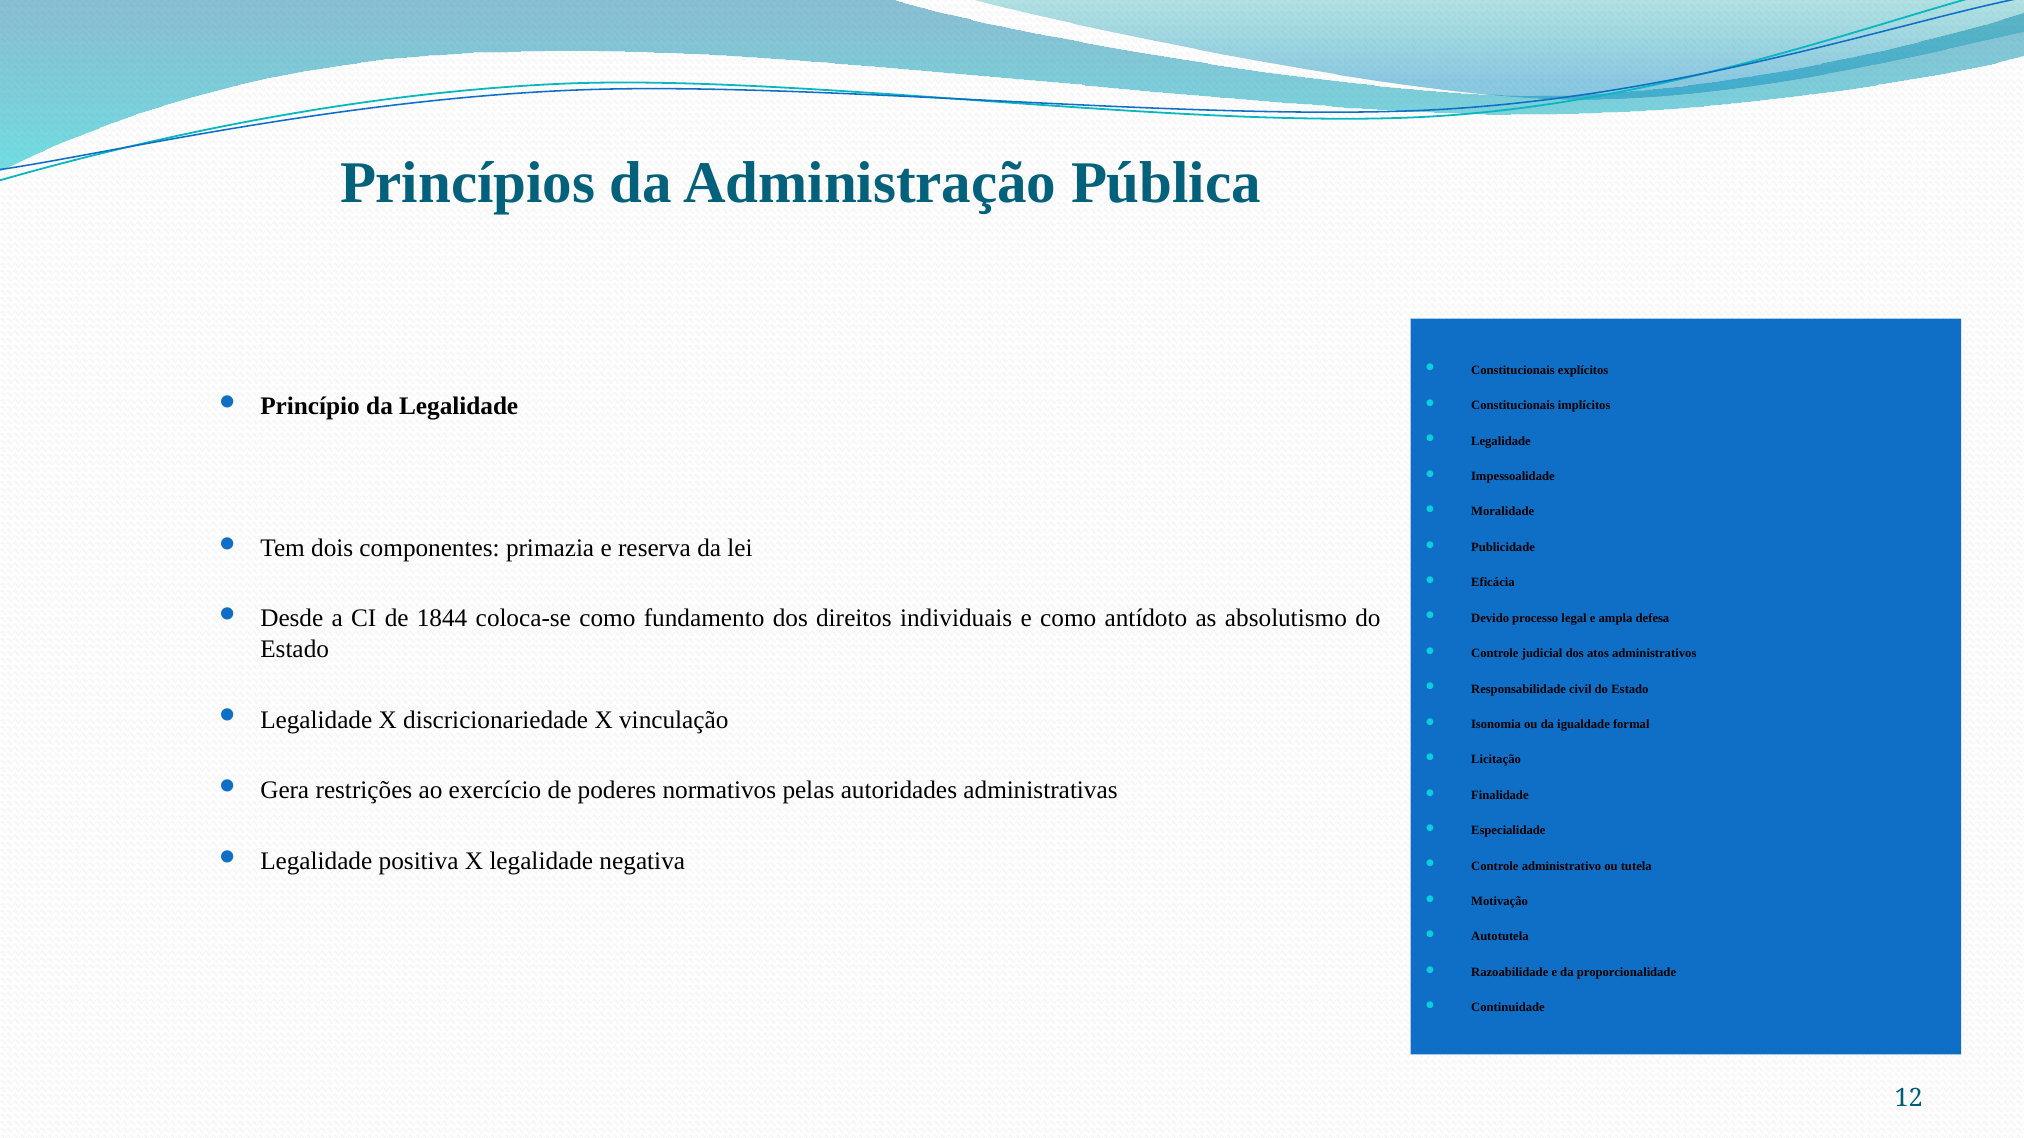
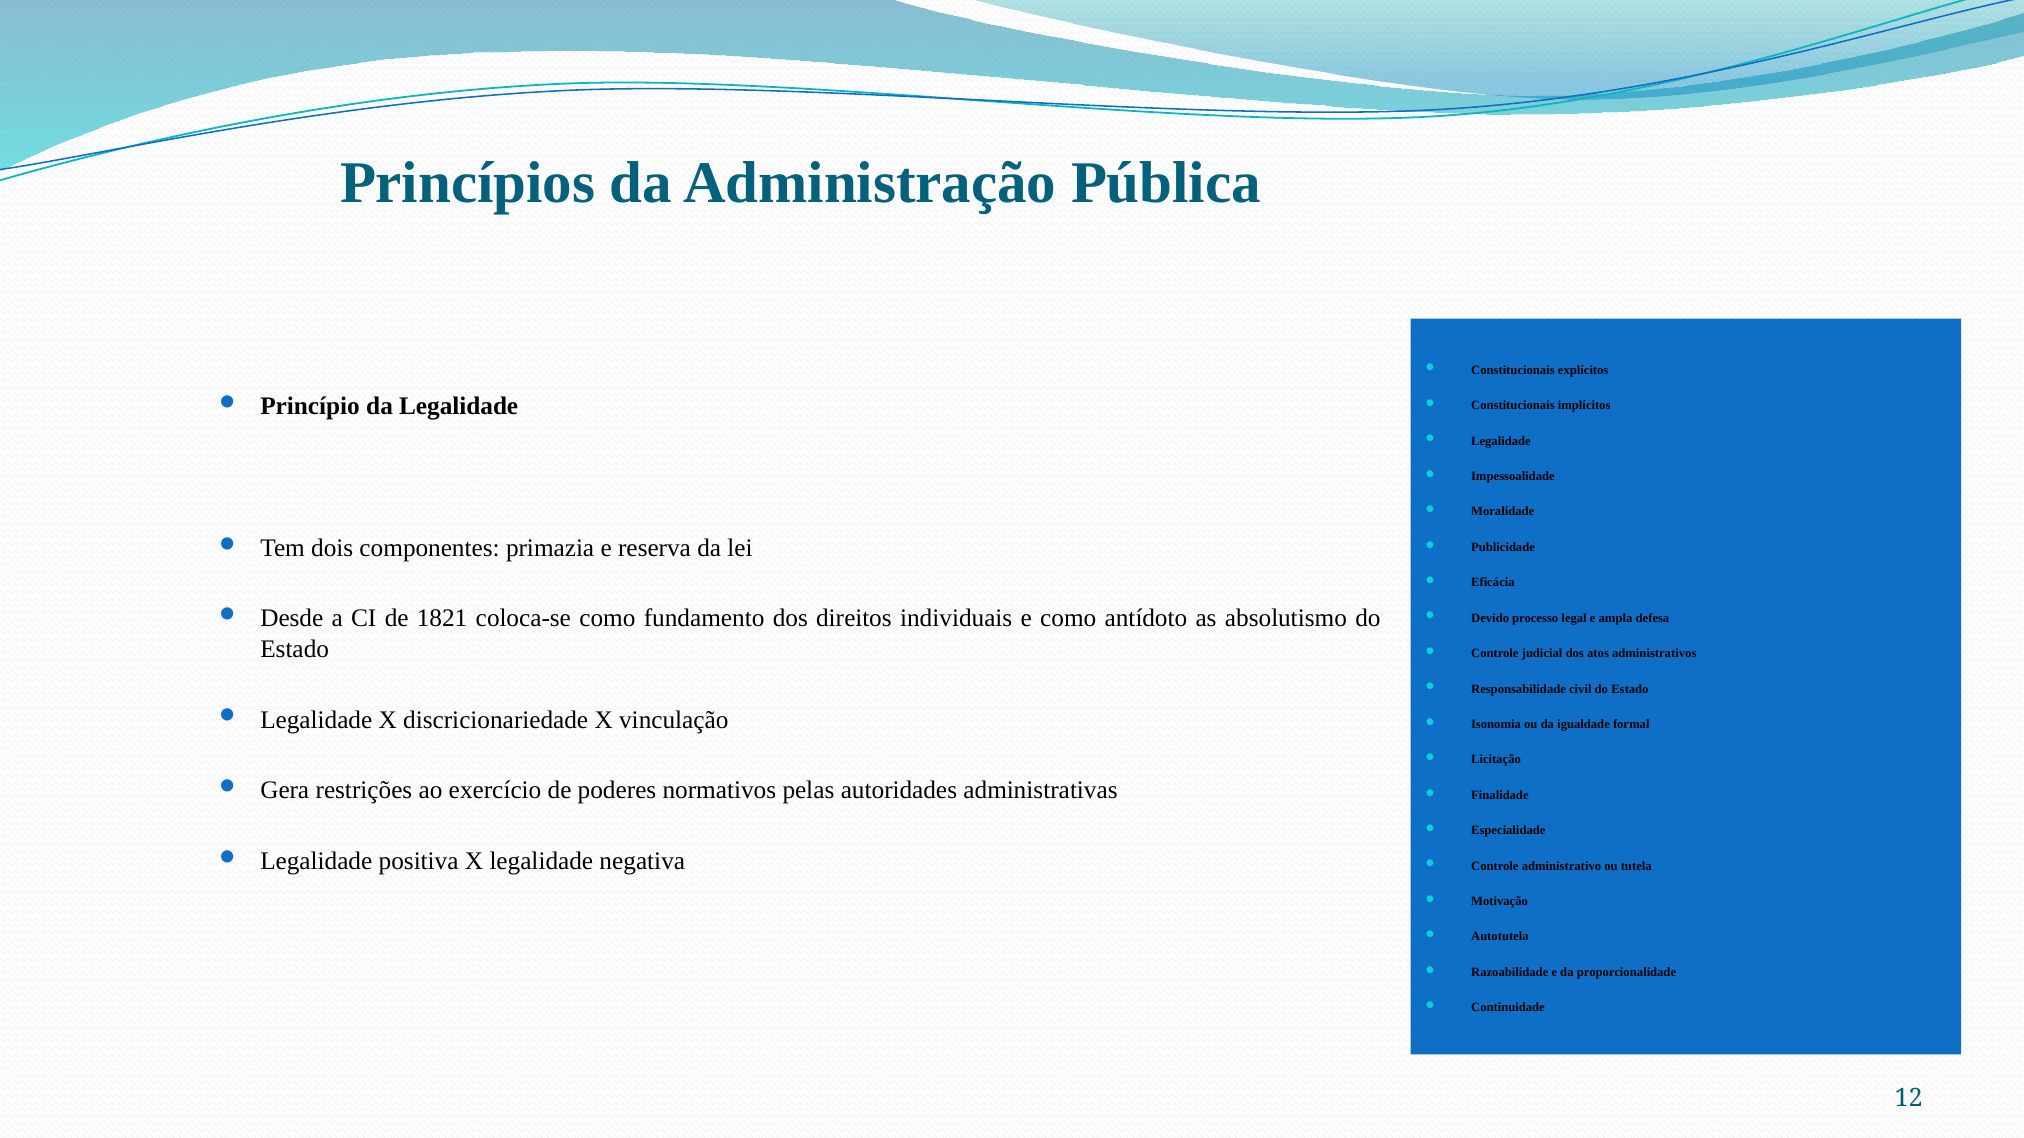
1844: 1844 -> 1821 (442, 619)
